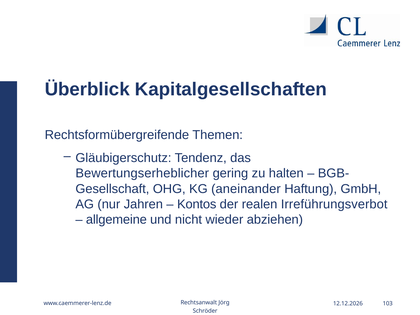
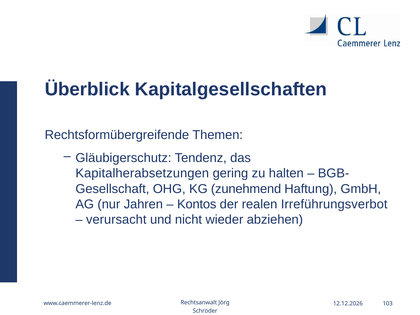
Bewertungserheblicher: Bewertungserheblicher -> Kapitalherabsetzungen (142, 173)
aneinander: aneinander -> zunehmend (246, 189)
allgemeine: allgemeine -> verursacht (116, 220)
